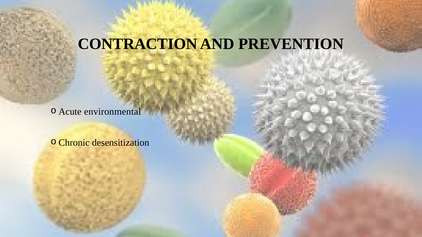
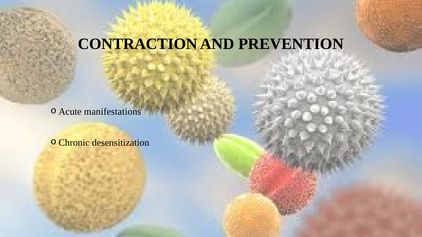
environmental: environmental -> manifestations (113, 112)
